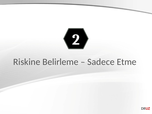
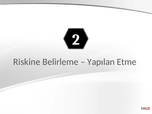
Sadece: Sadece -> Yapılan (101, 62)
